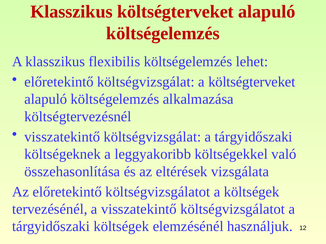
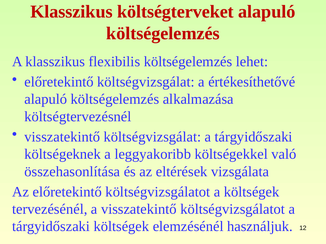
a költségterveket: költségterveket -> értékesíthetővé (252, 82)
